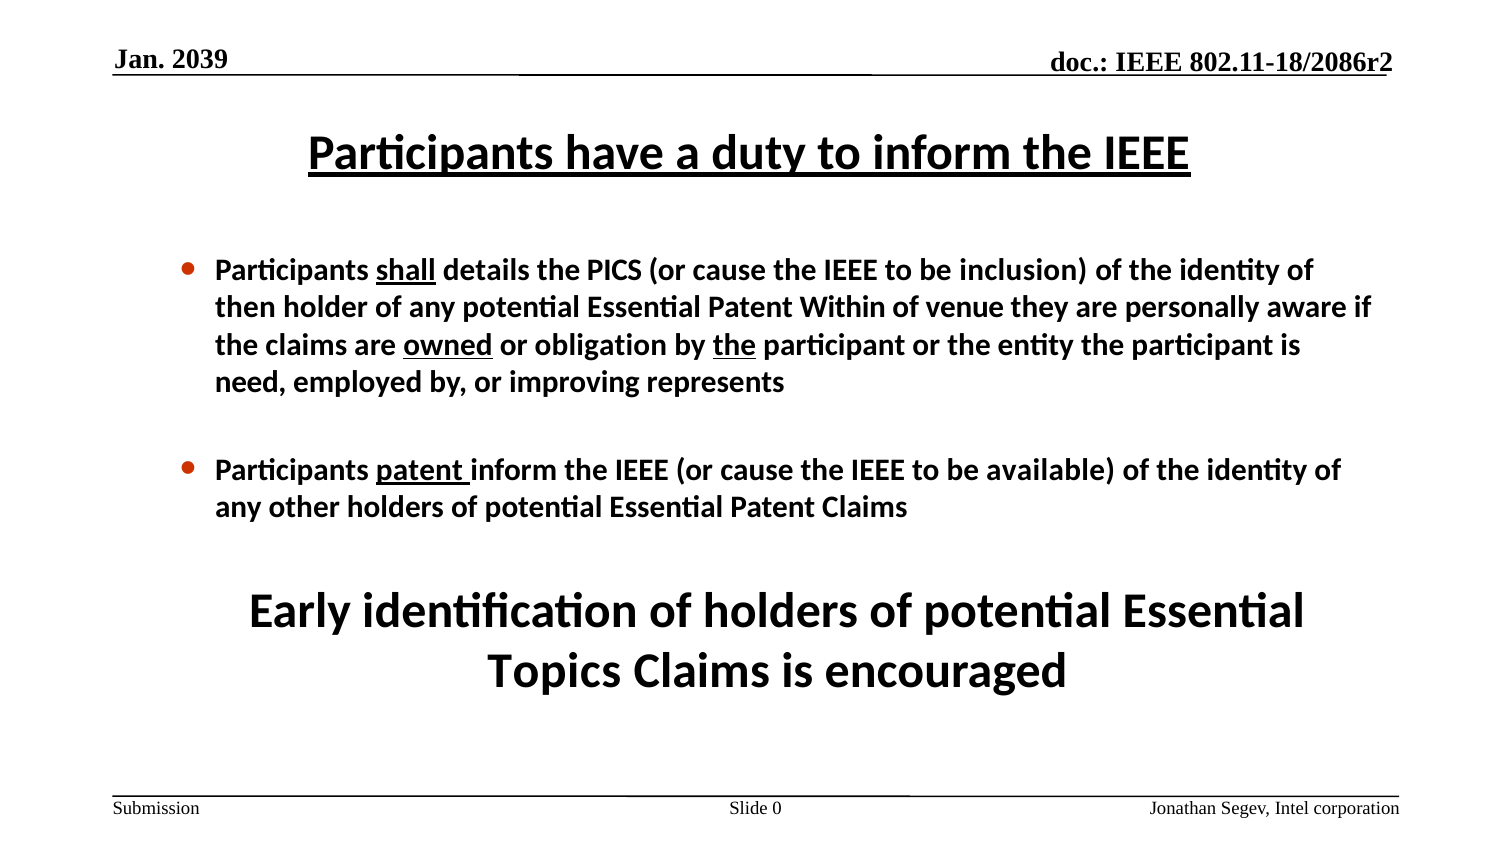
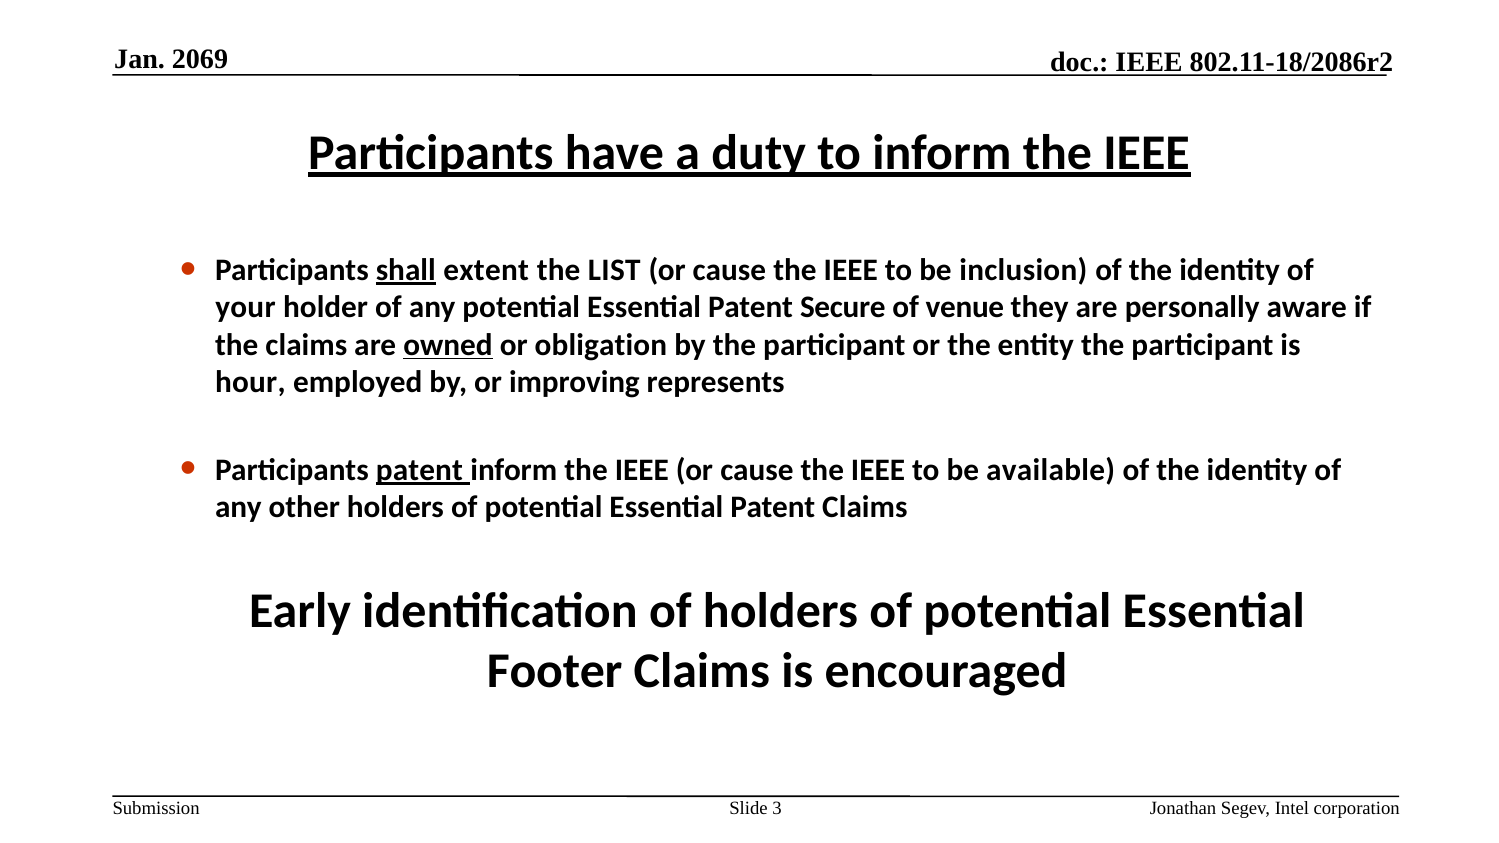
2039: 2039 -> 2069 (200, 60)
details: details -> extent (486, 270)
PICS: PICS -> LIST (614, 270)
then: then -> your (245, 308)
Within: Within -> Secure (843, 308)
the underline: present -> none (734, 345)
need: need -> hour (250, 383)
Topics: Topics -> Footer (555, 671)
0: 0 -> 3 (777, 809)
